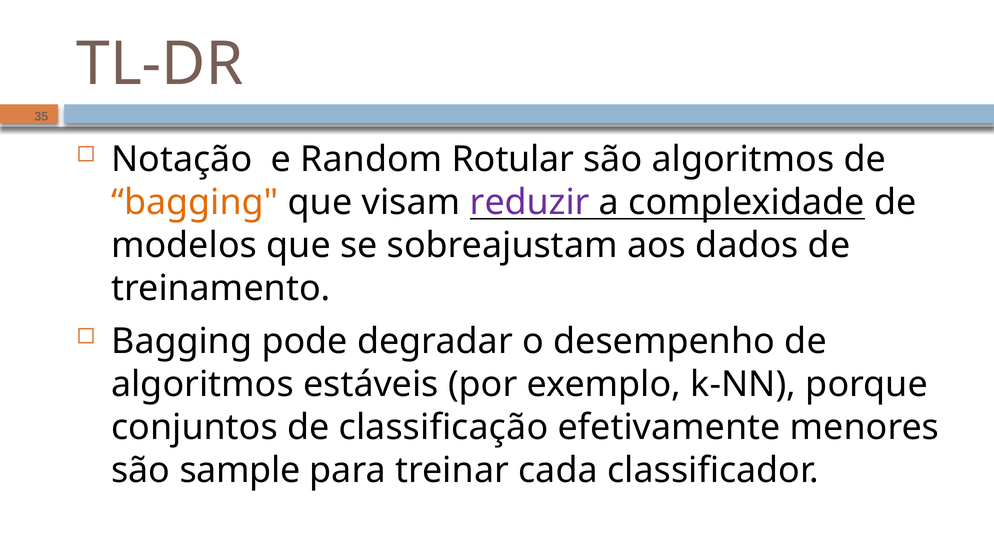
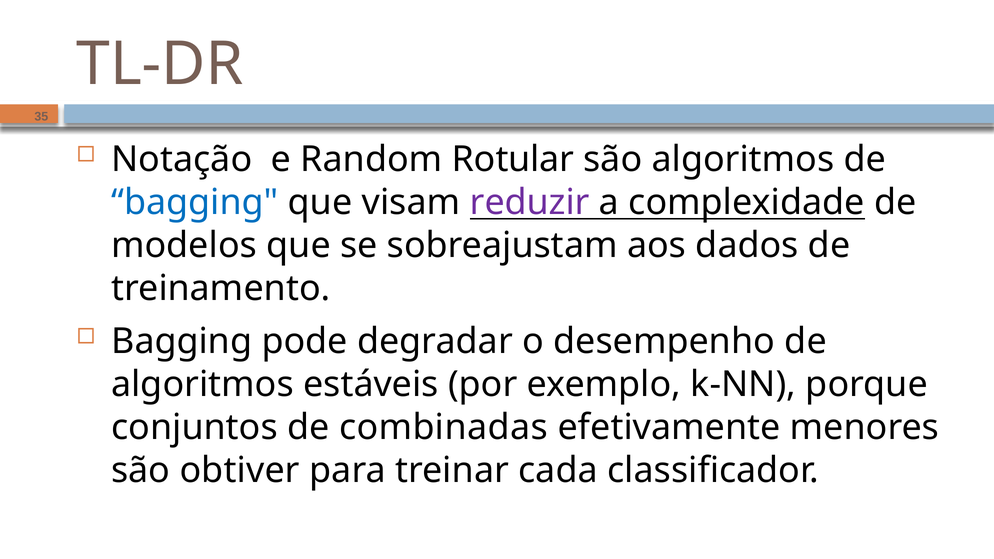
bagging colour: orange -> blue (195, 202)
classificação: classificação -> combinadas (443, 427)
sample: sample -> obtiver (240, 470)
